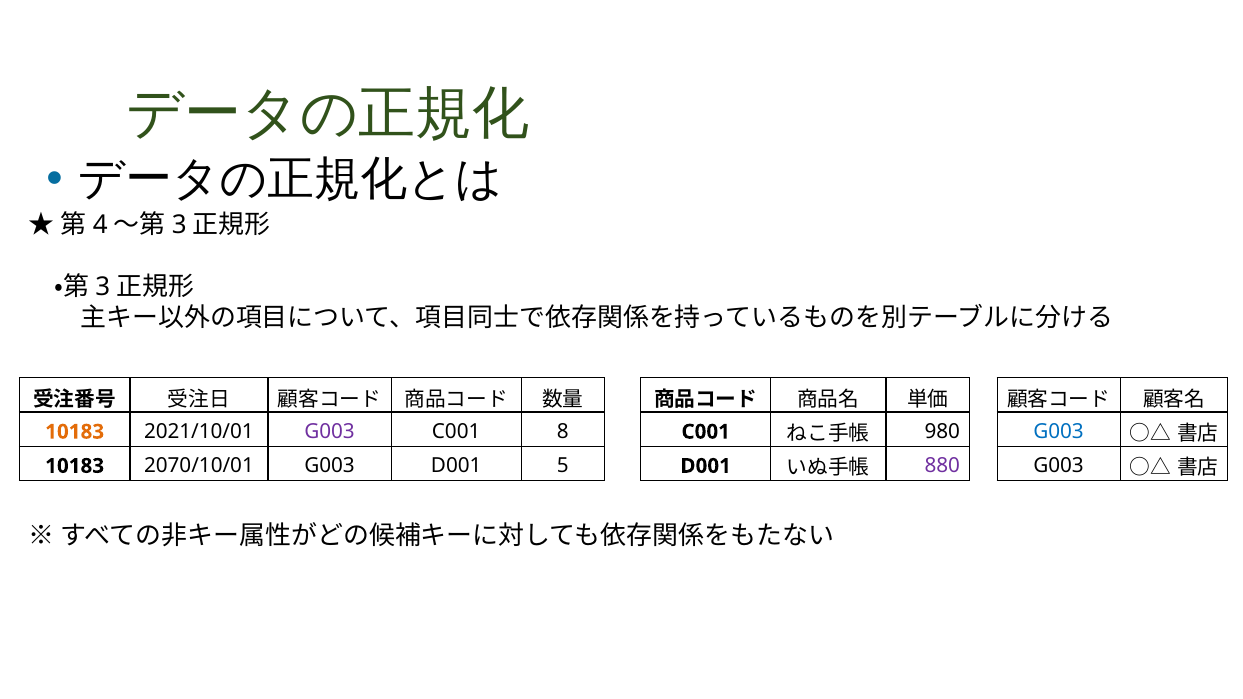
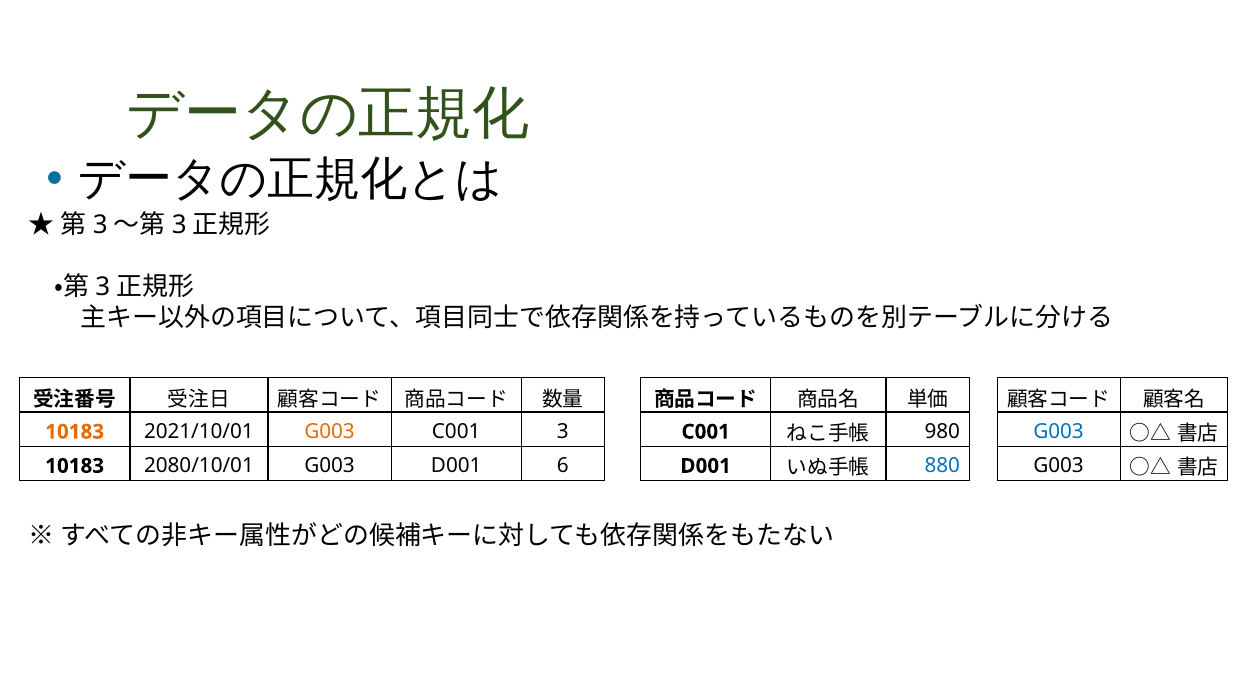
4: 4 -> 3 (100, 225)
G003 colour: purple -> orange (330, 432)
C001 8: 8 -> 3 (563, 432)
2070/10/01: 2070/10/01 -> 2080/10/01 (199, 466)
5: 5 -> 6 (563, 466)
880 colour: purple -> blue (942, 466)
